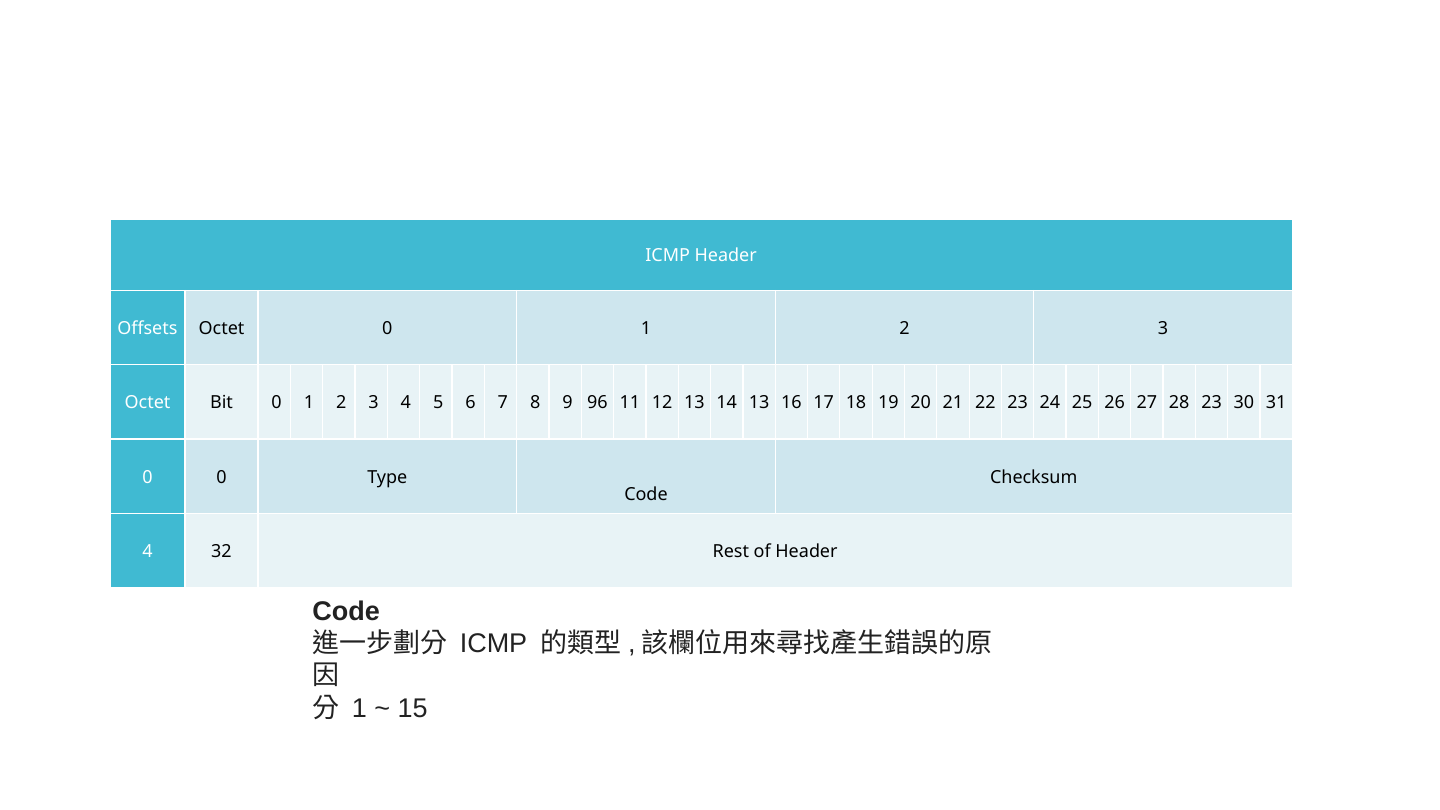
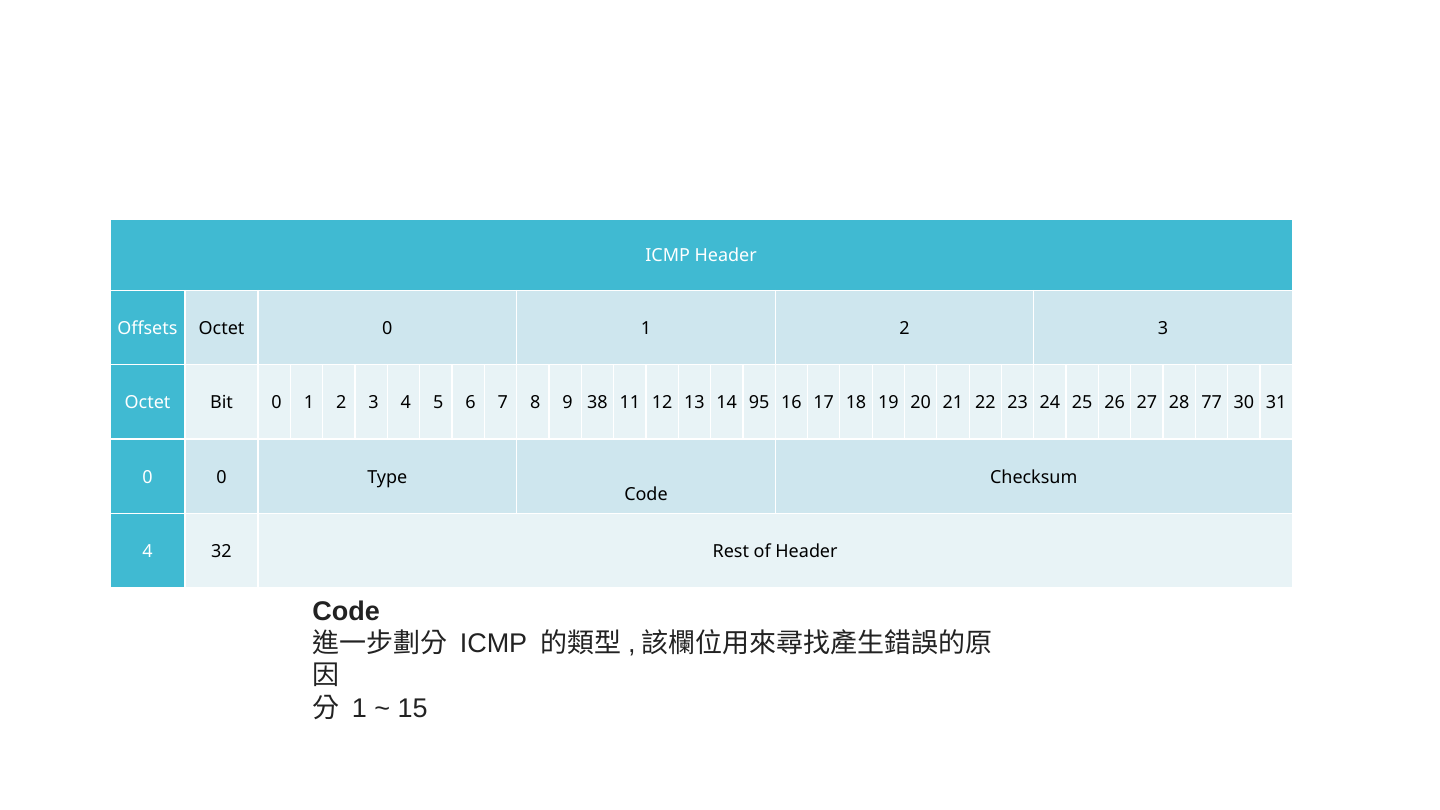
96: 96 -> 38 (597, 403)
14 13: 13 -> 95 (759, 403)
28 23: 23 -> 77 (1212, 403)
